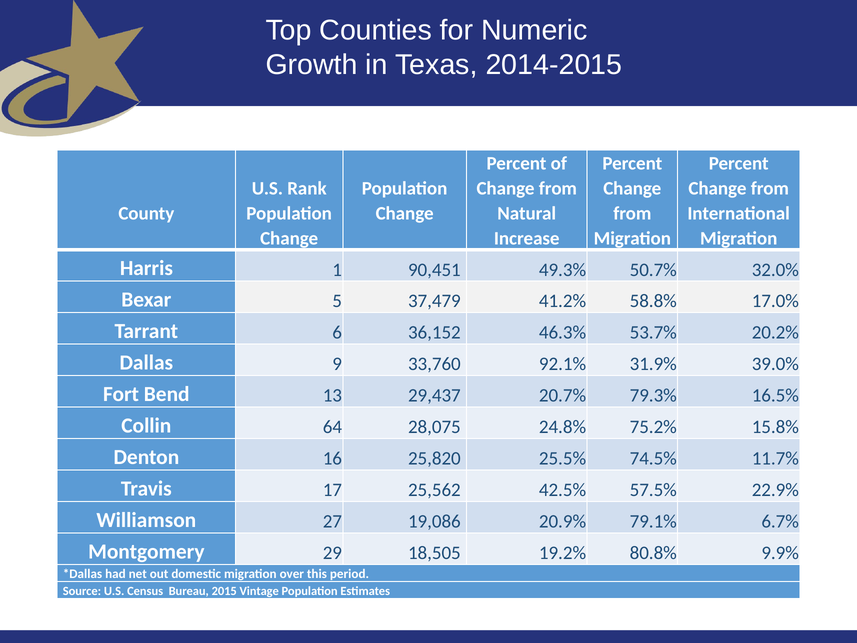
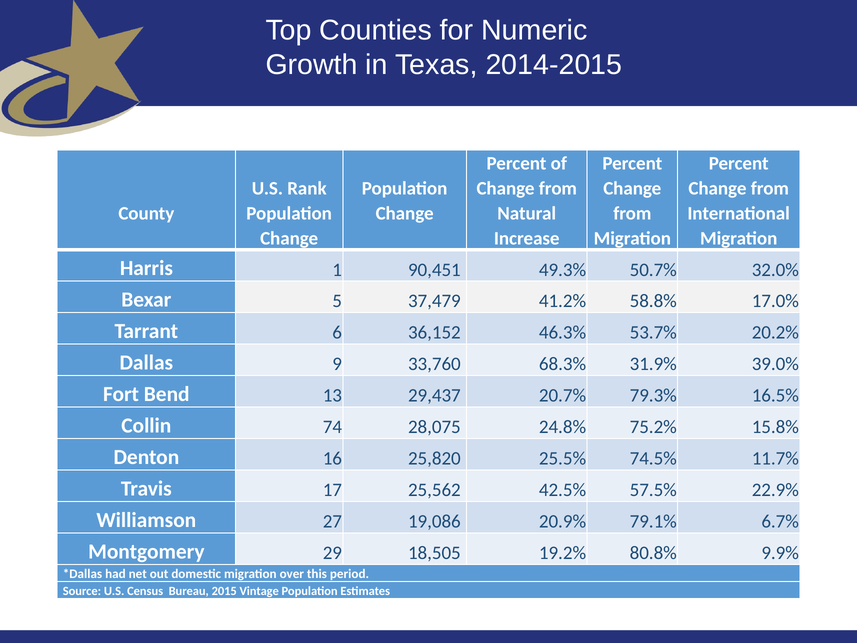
92.1%: 92.1% -> 68.3% (563, 364)
64: 64 -> 74 (332, 427)
